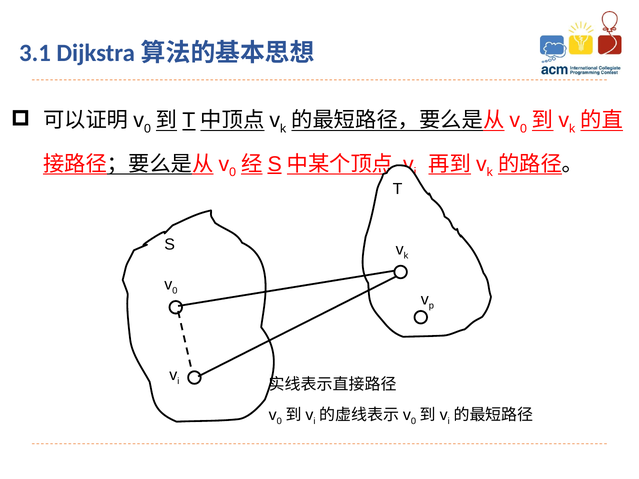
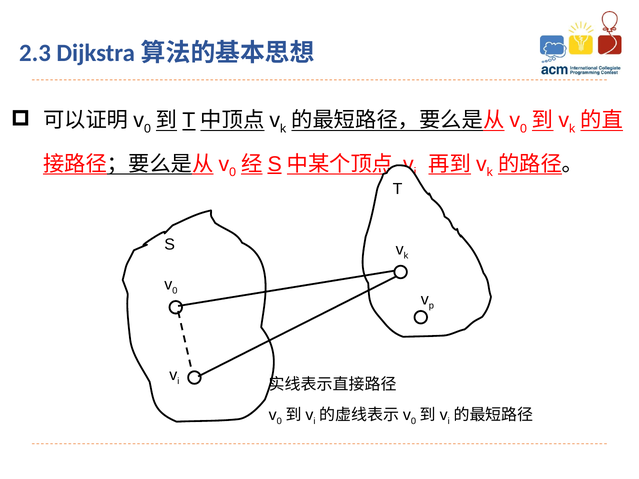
3.1: 3.1 -> 2.3 (35, 53)
